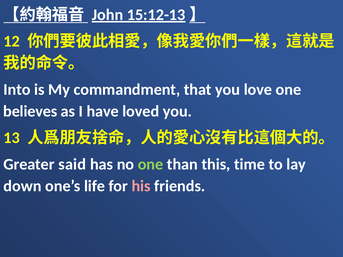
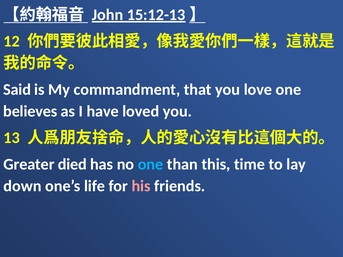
Into: Into -> Said (17, 90)
said: said -> died (72, 164)
one colour: light green -> light blue (151, 164)
